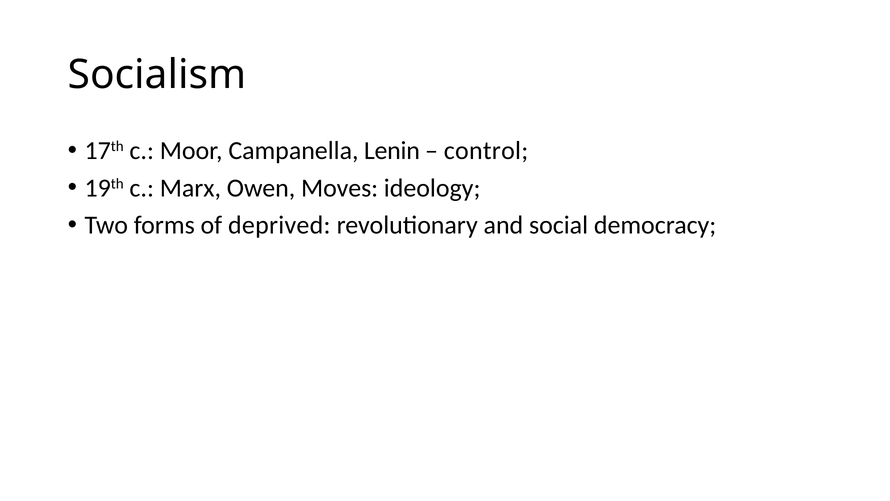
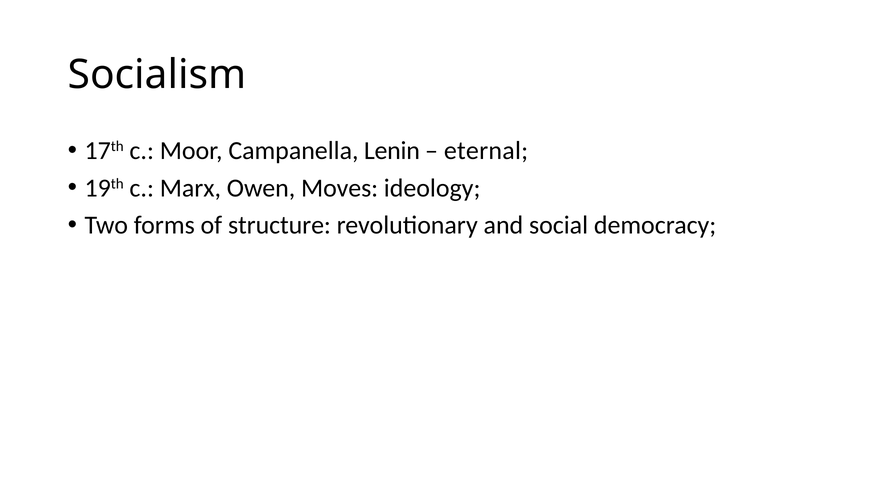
control: control -> eternal (486, 150)
deprived: deprived -> structure (279, 225)
